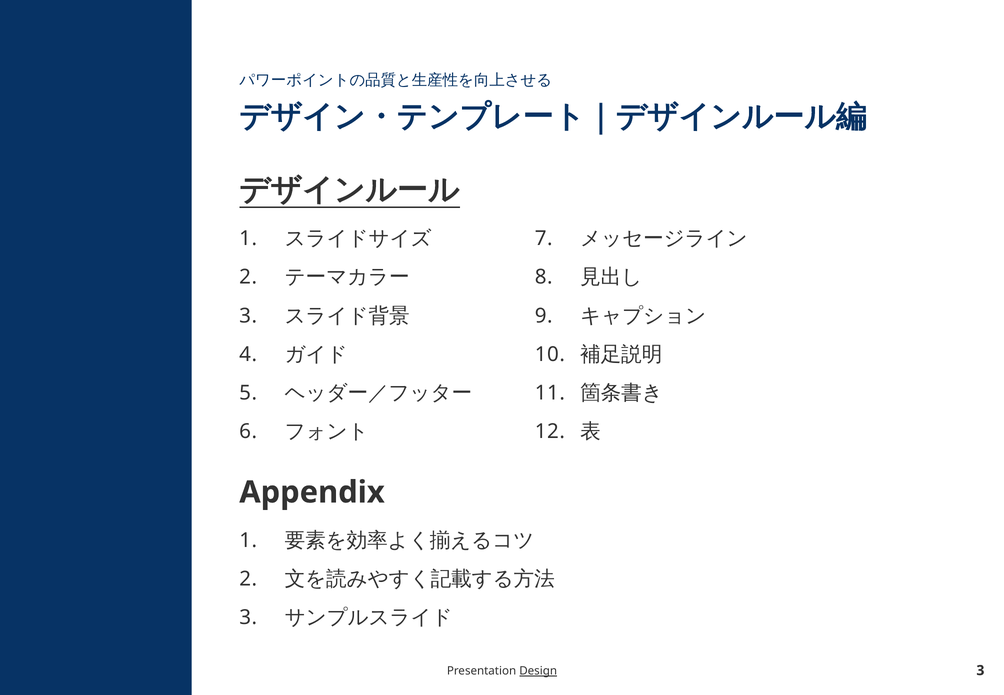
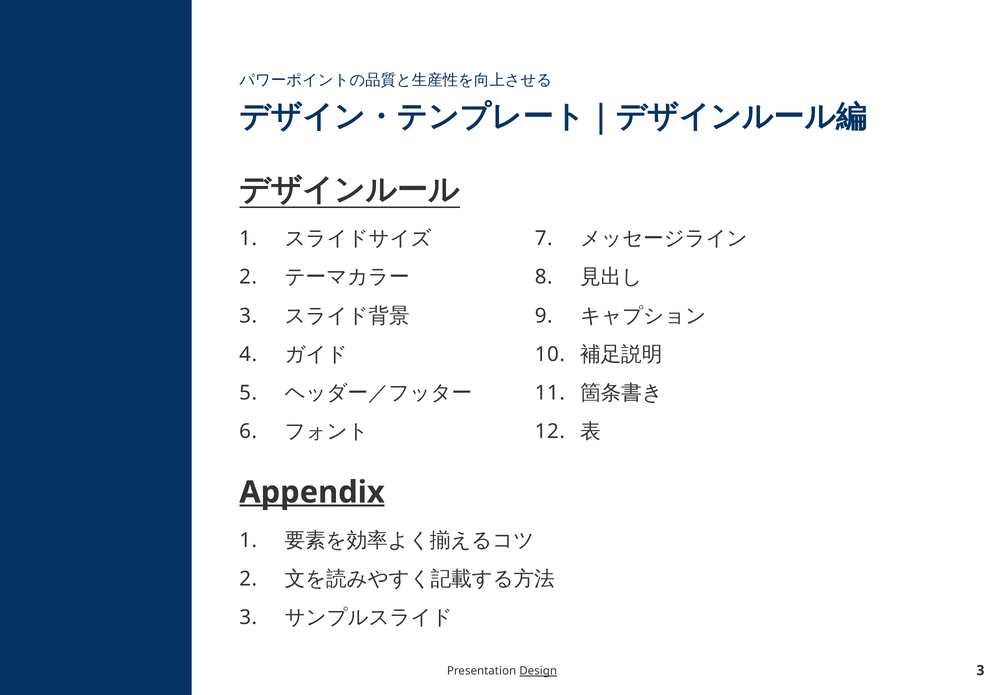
Appendix underline: none -> present (312, 492)
